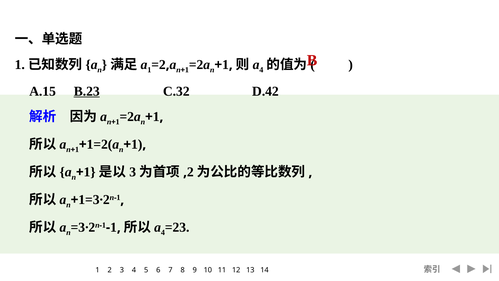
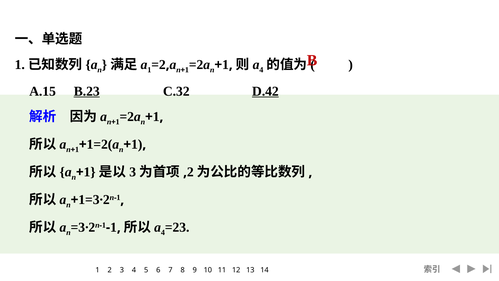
D.42 underline: none -> present (265, 91)
